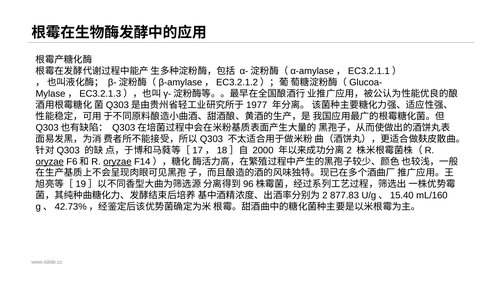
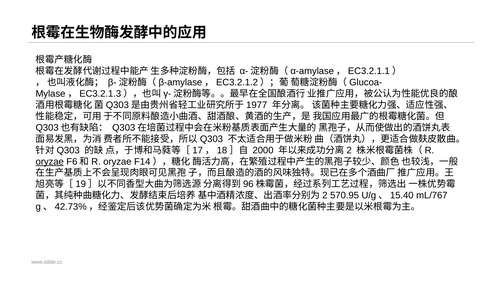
oryzae underline: present -> none (117, 161)
877.83: 877.83 -> 570.95 (345, 195)
mL/160: mL/160 -> mL/767 (432, 195)
